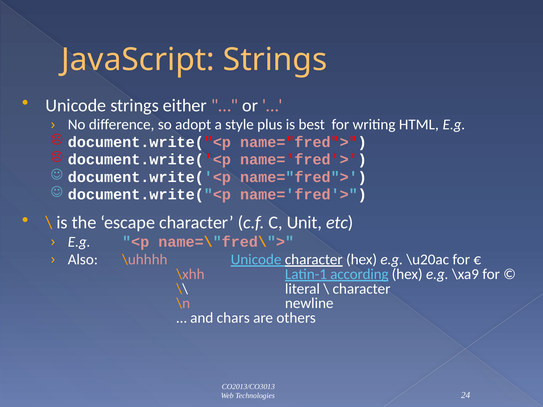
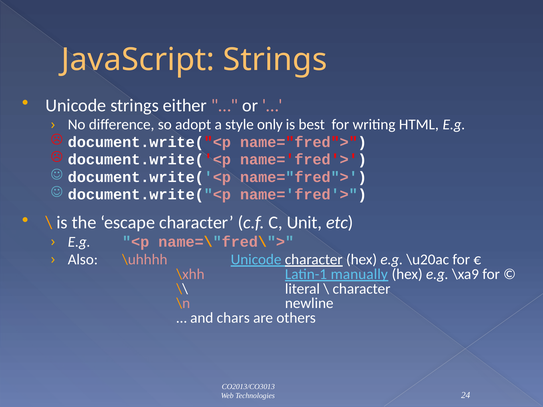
plus: plus -> only (270, 125)
according: according -> manually (359, 274)
